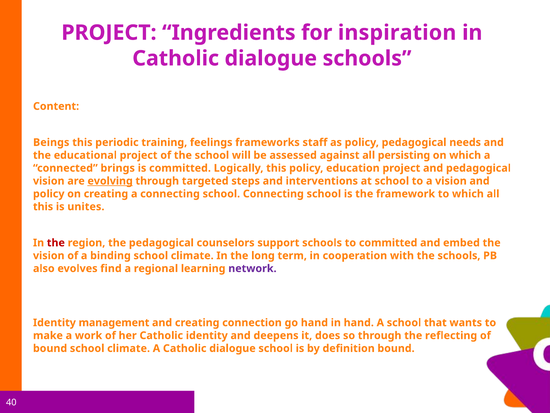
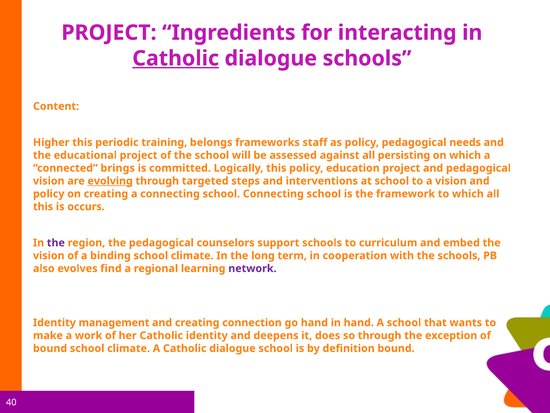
inspiration: inspiration -> interacting (397, 33)
Catholic underline: none -> present (176, 58)
Beings: Beings -> Higher (51, 142)
feelings: feelings -> belongs (211, 142)
unites: unites -> occurs (86, 206)
the colour: red -> purple (56, 243)
to committed: committed -> curriculum (388, 243)
reflecting: reflecting -> exception (451, 335)
